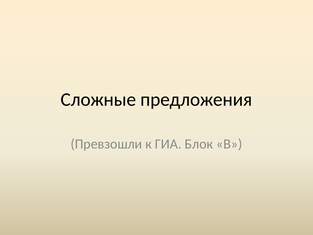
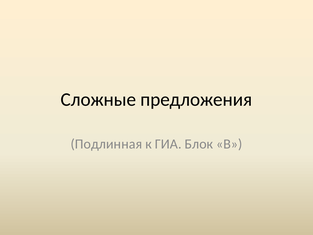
Превзошли: Превзошли -> Подлинная (106, 144)
